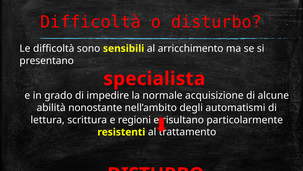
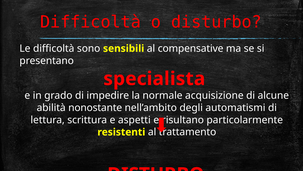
arricchimento: arricchimento -> compensative (191, 48)
regioni: regioni -> aspetti (134, 120)
